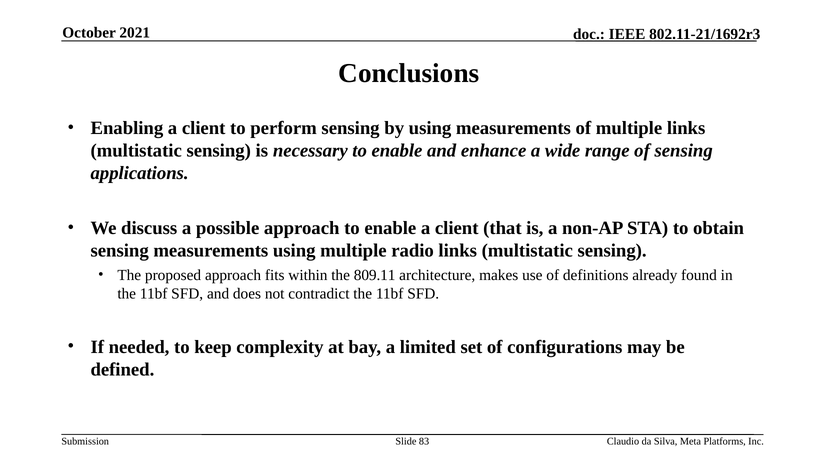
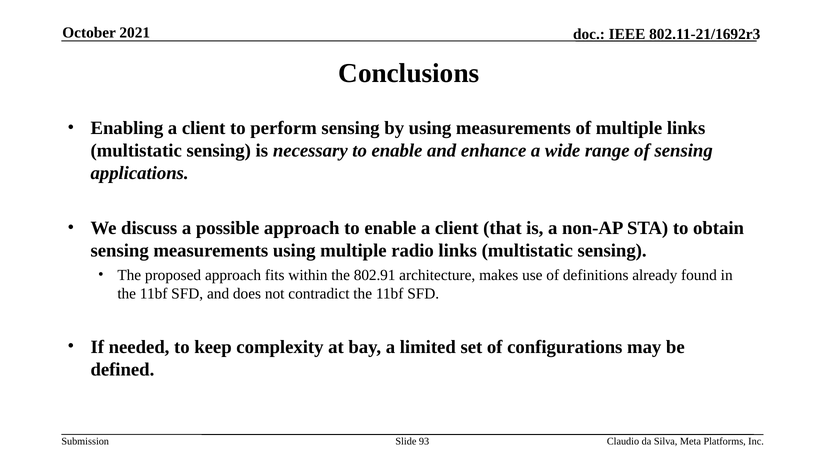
809.11: 809.11 -> 802.91 (375, 275)
83: 83 -> 93 (424, 441)
